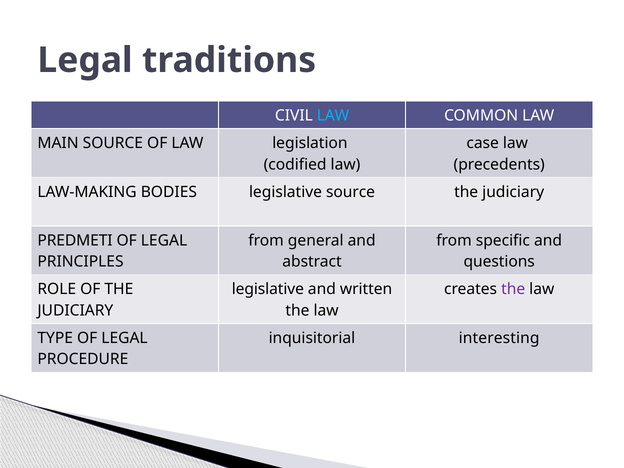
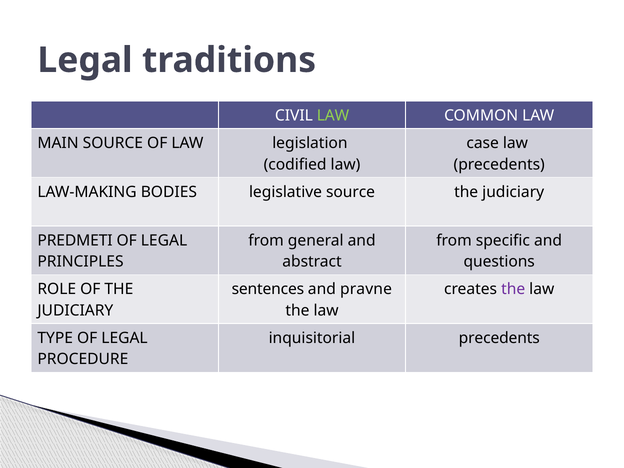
LAW colour: light blue -> light green (333, 116)
legislative: legislative -> sentences (268, 289)
written: written -> pravne (366, 289)
inquisitorial interesting: interesting -> precedents (499, 338)
